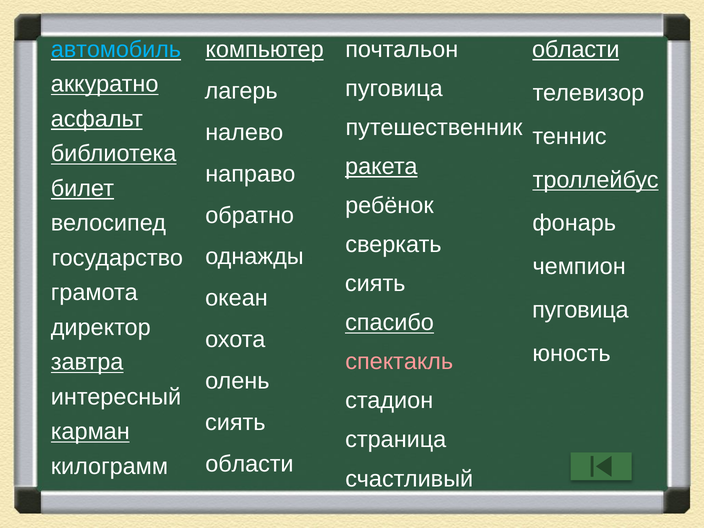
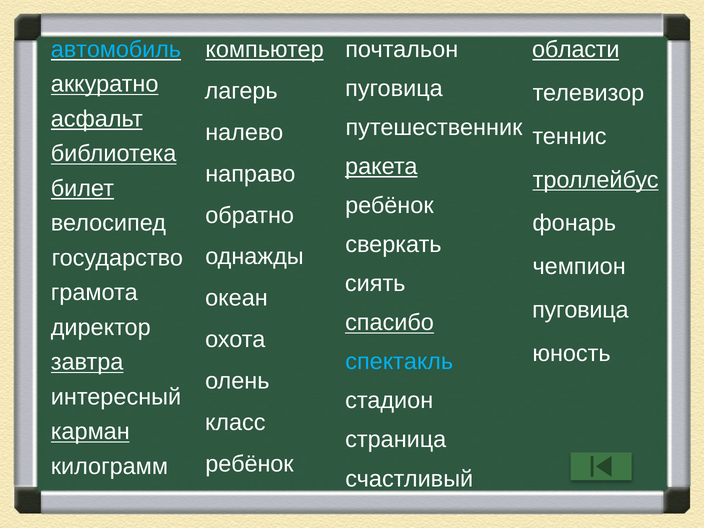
спектакль colour: pink -> light blue (399, 362)
сиять: сиять -> класс (235, 423)
области: области -> ребёнок (249, 464)
